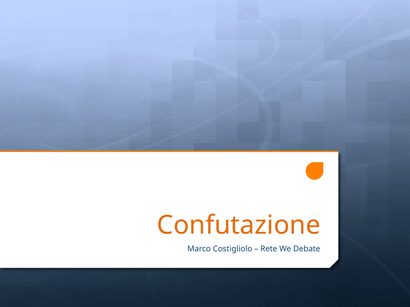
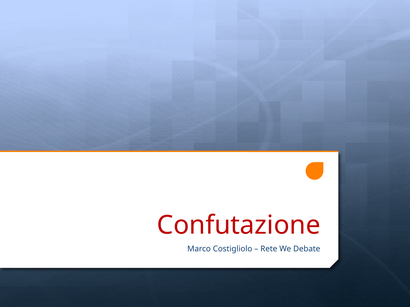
Confutazione colour: orange -> red (239, 225)
